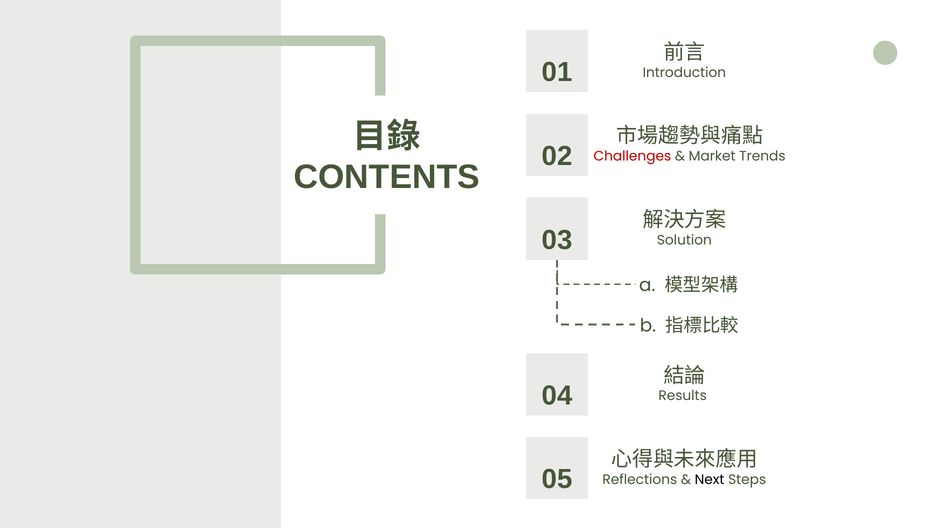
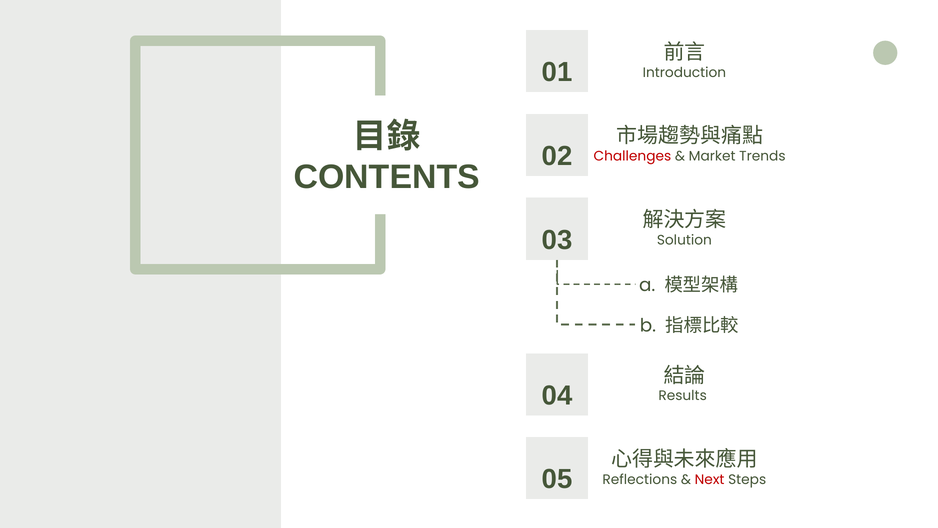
Next colour: black -> red (710, 479)
